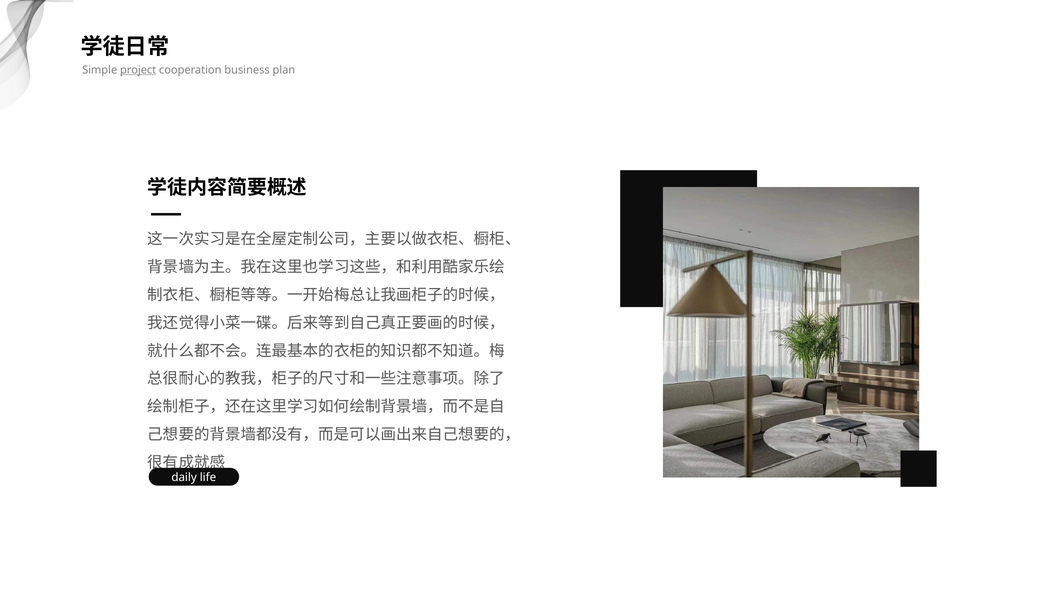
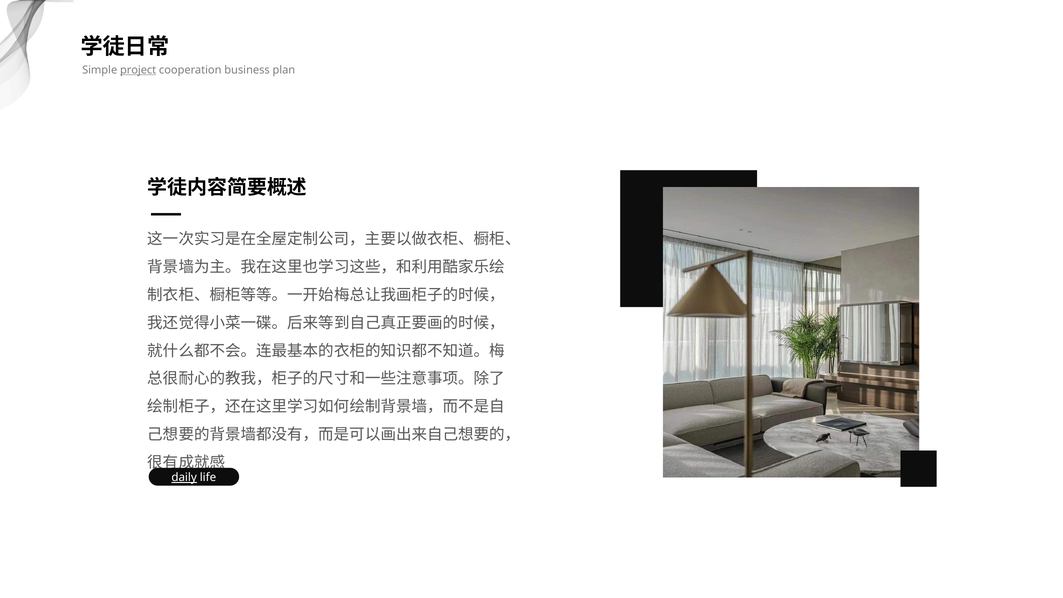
daily underline: none -> present (184, 477)
